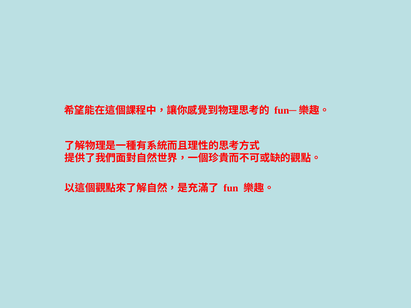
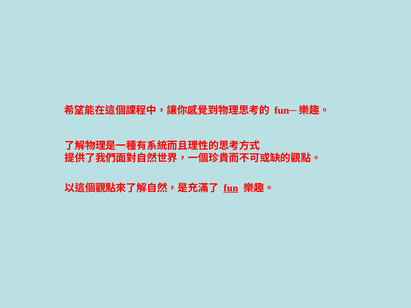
fun underline: none -> present (231, 188)
